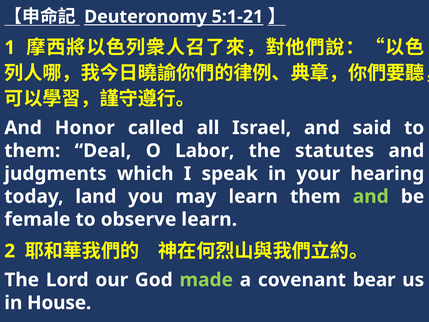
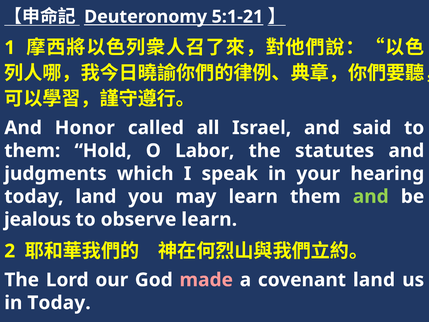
Deal: Deal -> Hold (103, 151)
female: female -> jealous (37, 219)
made colour: light green -> pink (206, 280)
covenant bear: bear -> land (374, 280)
in House: House -> Today (59, 303)
